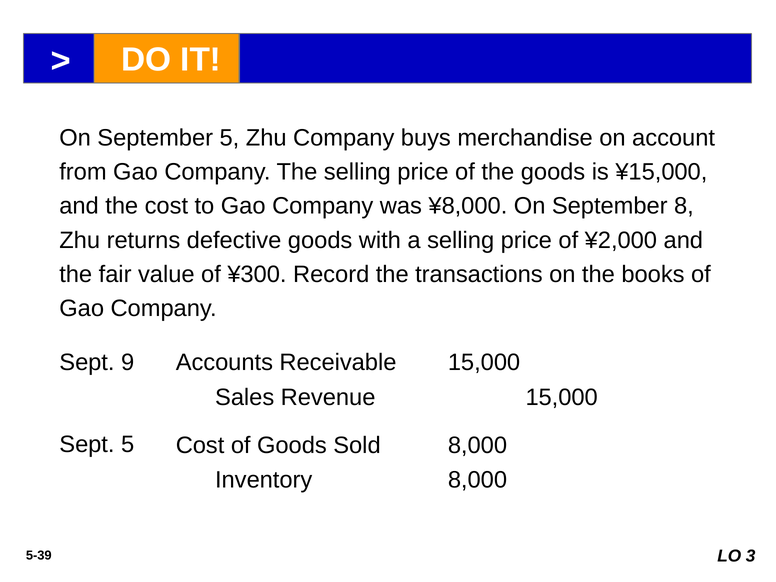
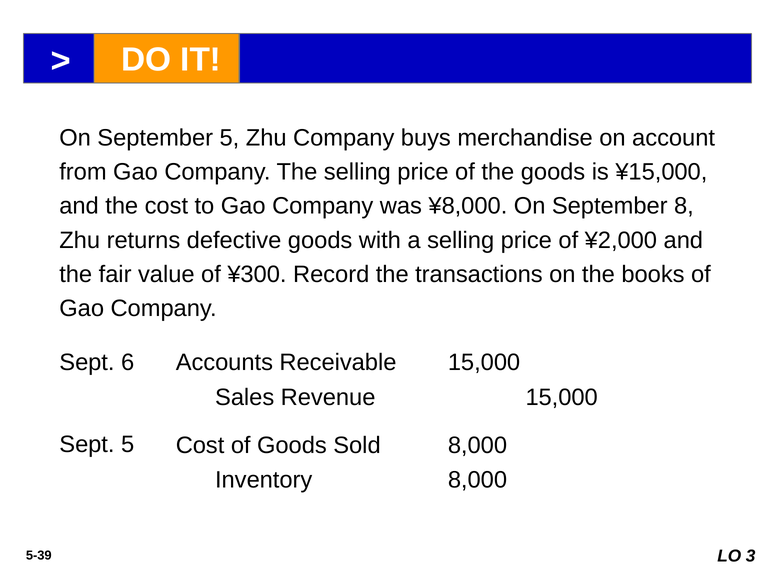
9: 9 -> 6 (128, 362)
